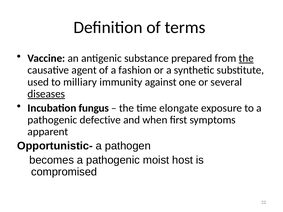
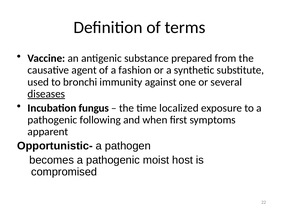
the underline: present -> none (246, 58)
milliary: milliary -> bronchi (80, 82)
elongate: elongate -> localized (179, 108)
defective: defective -> following (100, 120)
